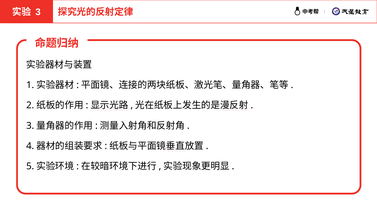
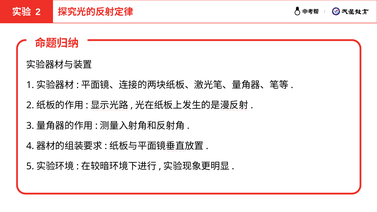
3: 3 -> 2 (38, 12)
